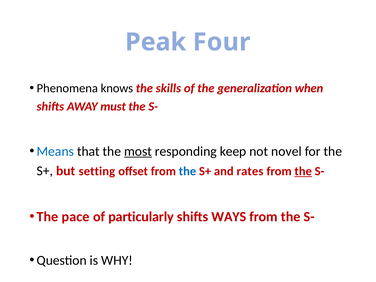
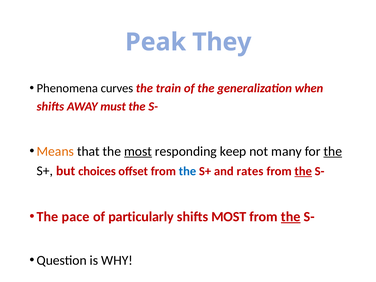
Four: Four -> They (222, 42)
knows: knows -> curves (117, 88)
skills: skills -> train (168, 88)
Means colour: blue -> orange (55, 151)
novel: novel -> many (286, 151)
the underline: none -> present (333, 151)
setting: setting -> choices (97, 171)
shifts WAYS: WAYS -> MOST (229, 217)
the underline: none -> present (291, 217)
